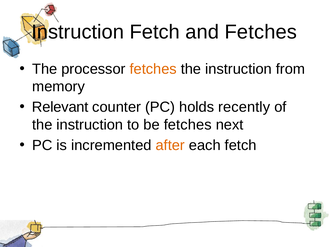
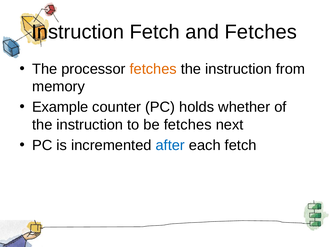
Relevant: Relevant -> Example (60, 107)
recently: recently -> whether (244, 107)
after colour: orange -> blue (170, 145)
